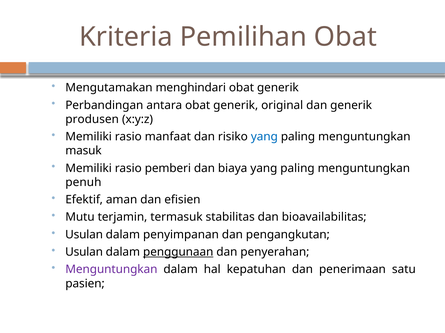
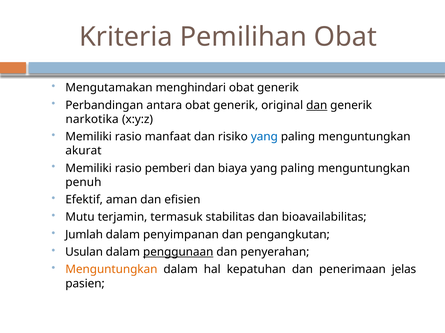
dan underline: none -> present (317, 105)
produsen: produsen -> narkotika (92, 120)
masuk: masuk -> akurat (83, 151)
Usulan: Usulan -> Jumlah (84, 235)
Menguntungkan colour: purple -> orange (111, 270)
satu: satu -> jelas (404, 270)
